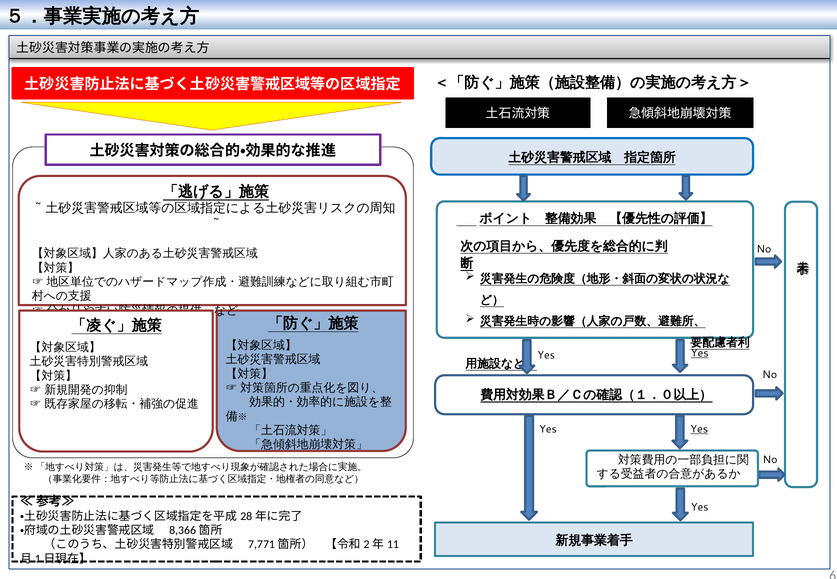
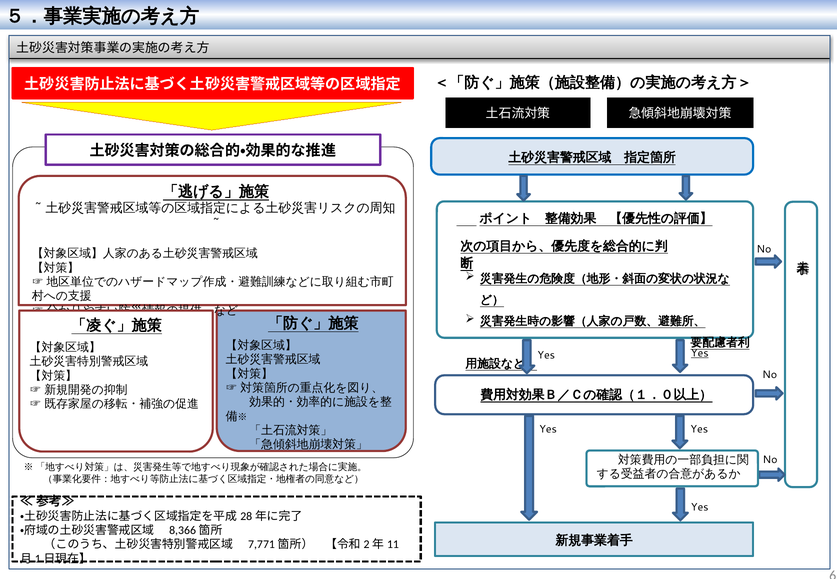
Yes underline: present -> none (699, 430)
